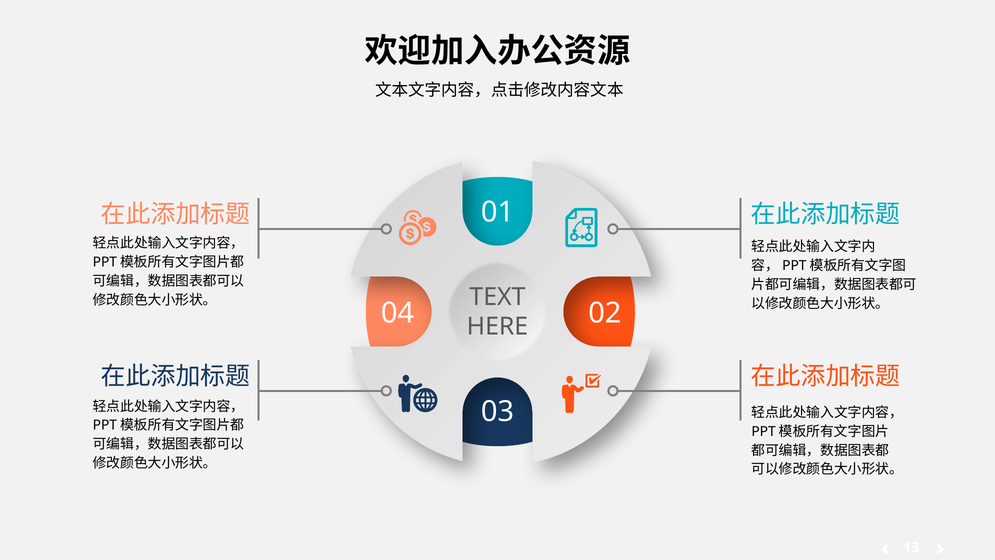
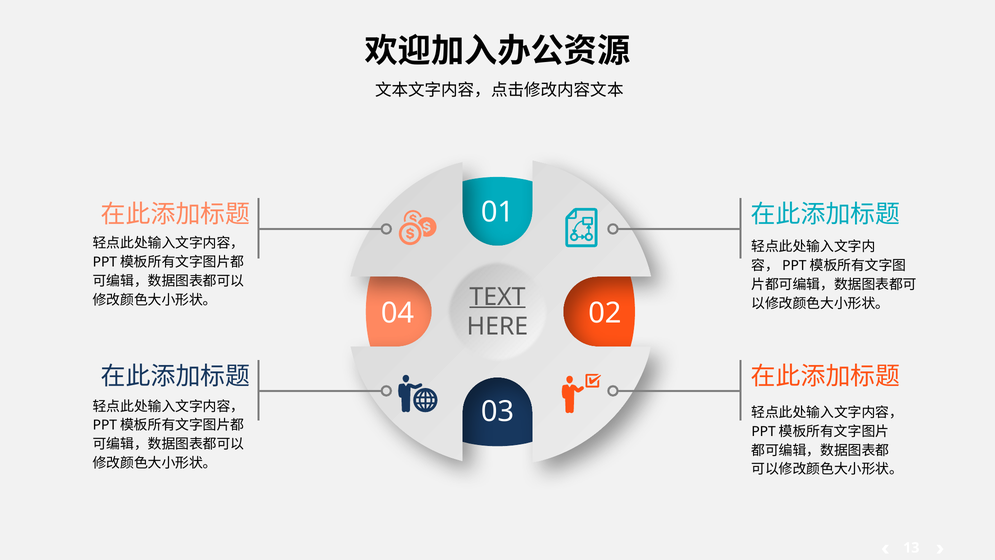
TEXT underline: none -> present (497, 297)
